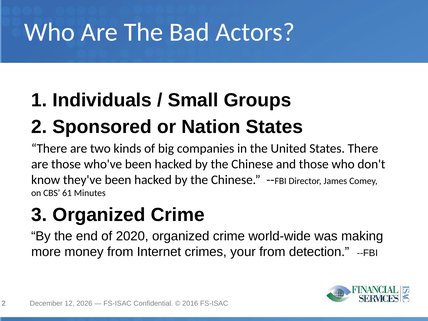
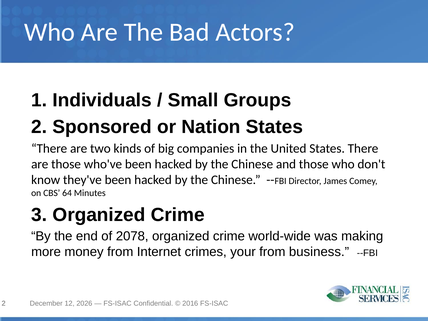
61: 61 -> 64 (67, 193)
2020: 2020 -> 2078 (132, 236)
detection: detection -> business (319, 252)
